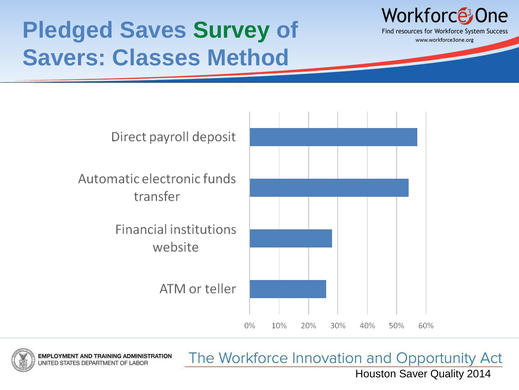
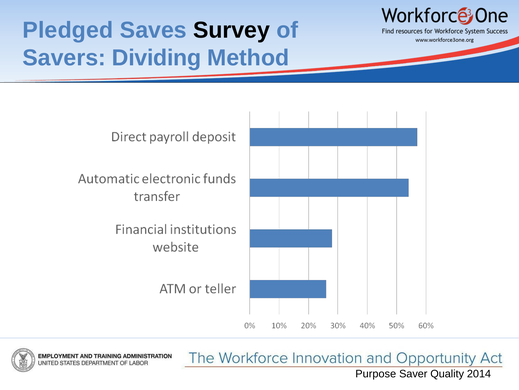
Survey colour: green -> black (232, 30)
Classes: Classes -> Dividing (157, 58)
Houston: Houston -> Purpose (376, 373)
